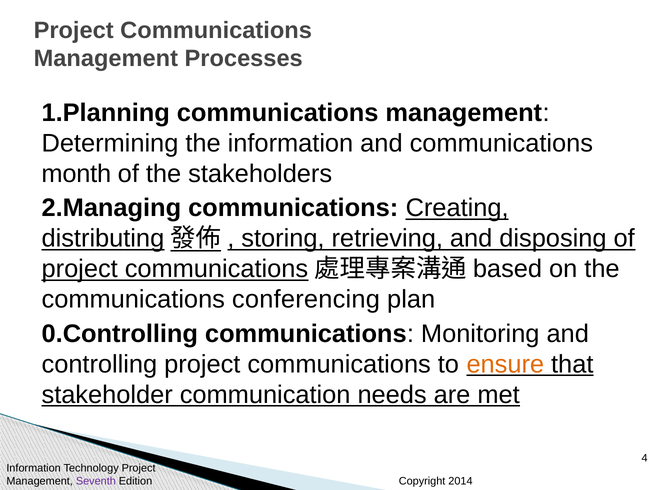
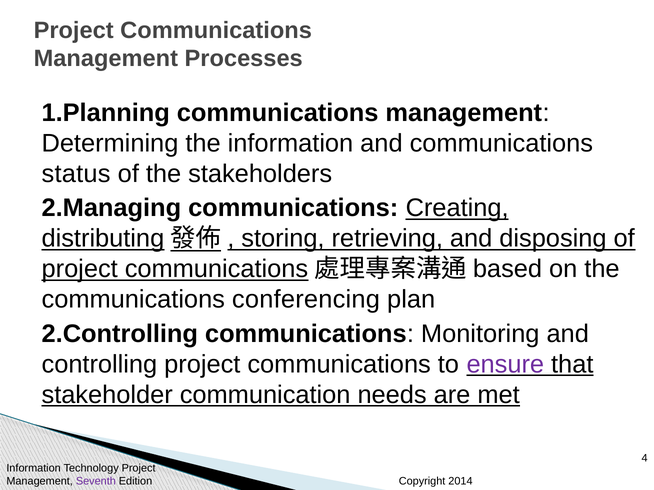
month: month -> status (76, 174)
0.Controlling: 0.Controlling -> 2.Controlling (120, 334)
ensure colour: orange -> purple (505, 365)
